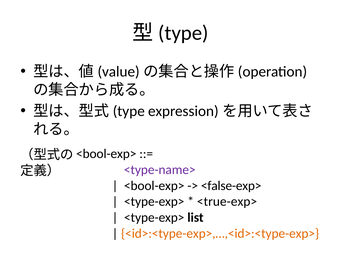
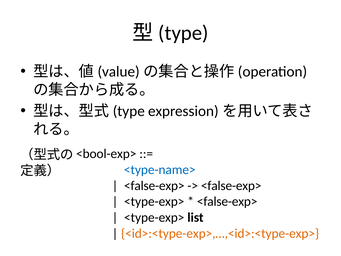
<type-name> colour: purple -> blue (160, 170)
<bool-exp>: <bool-exp> -> <false-exp> (154, 185)
<true-exp>: <true-exp> -> <false-exp> (227, 201)
